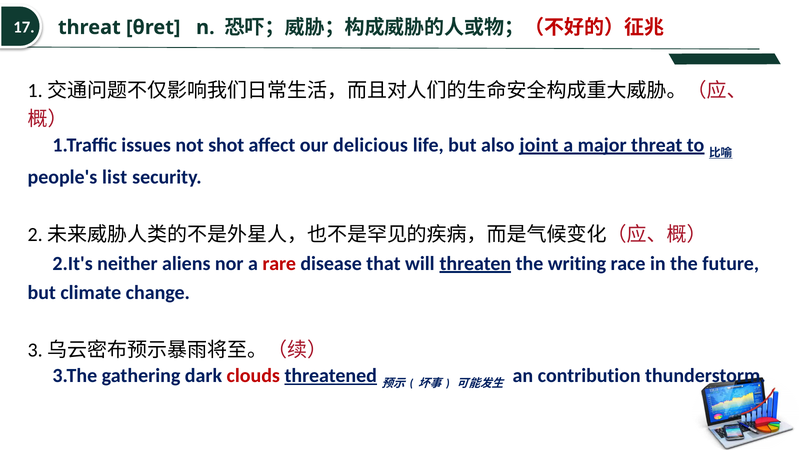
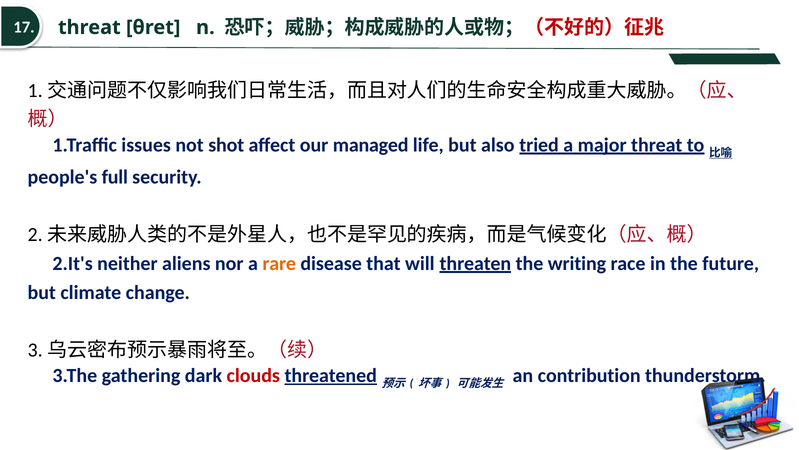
delicious: delicious -> managed (371, 145)
joint: joint -> tried (539, 145)
list: list -> full (115, 177)
rare colour: red -> orange (279, 263)
